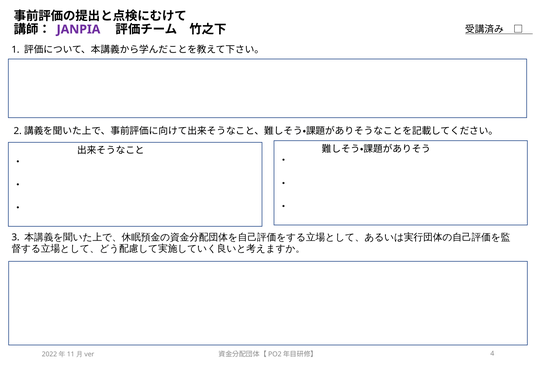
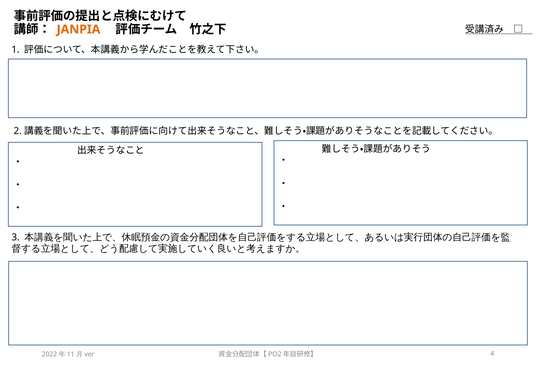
JANPIA colour: purple -> orange (78, 29)
